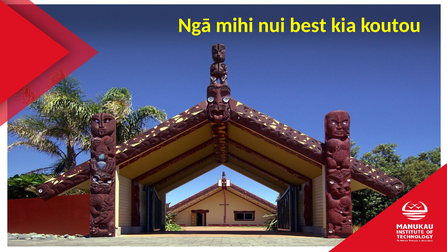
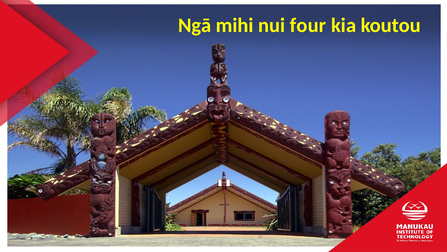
best: best -> four (308, 25)
